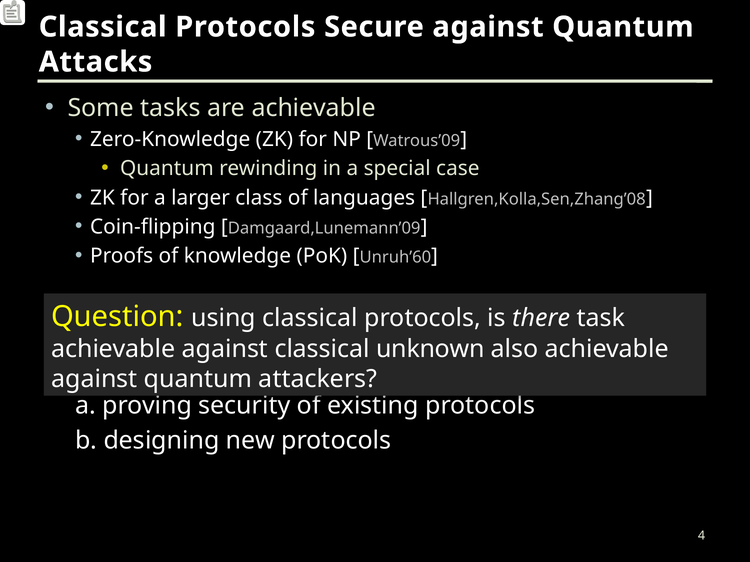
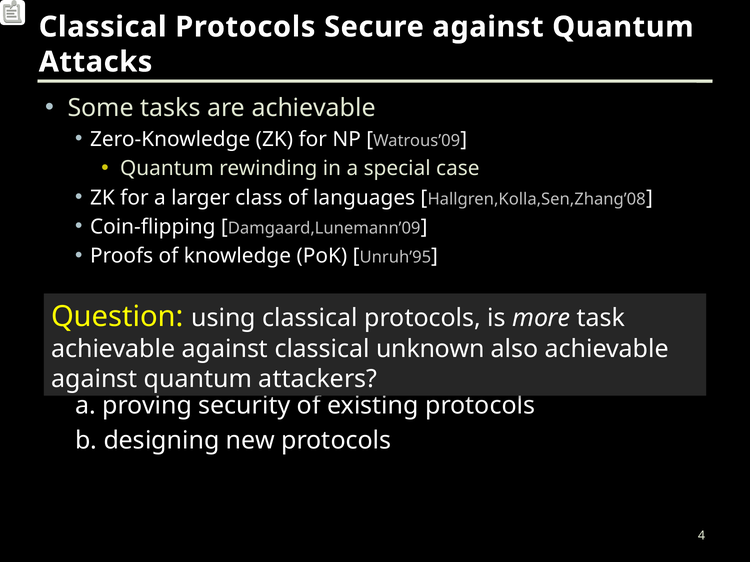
Unruh’60: Unruh’60 -> Unruh’95 (395, 258)
there: there -> more (541, 318)
